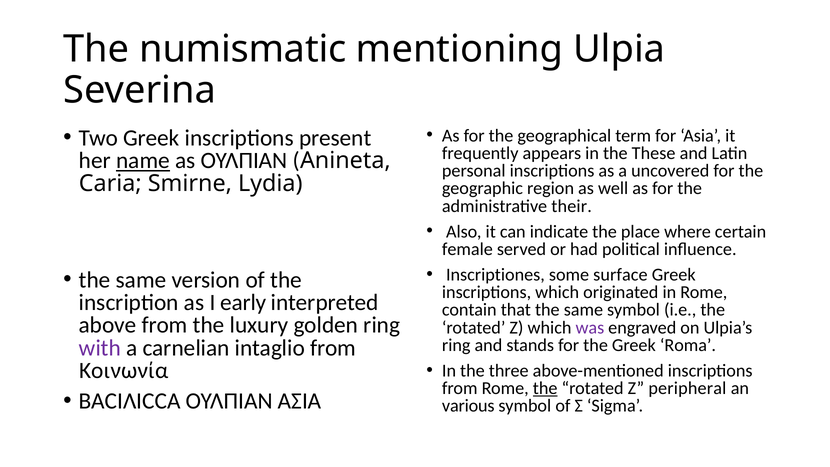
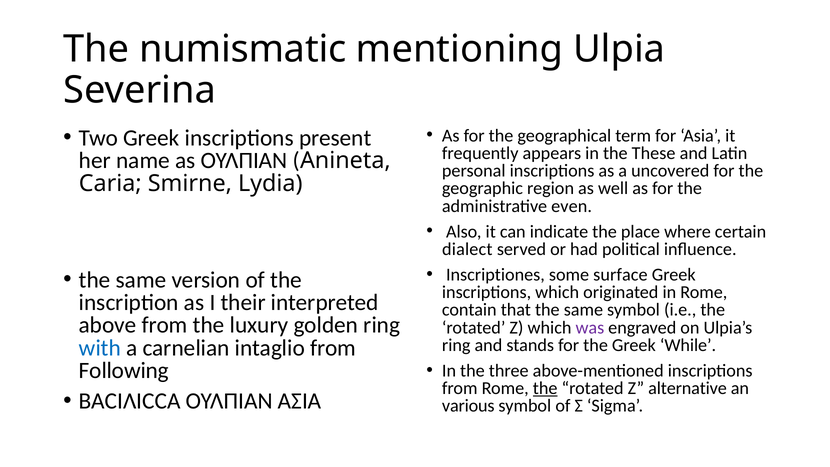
name underline: present -> none (143, 161)
their: their -> even (572, 206)
female: female -> dialect (467, 249)
early: early -> their (243, 302)
Roma: Roma -> While (688, 345)
with colour: purple -> blue (100, 348)
Κοινωνία: Κοινωνία -> Following (124, 371)
peripheral: peripheral -> alternative (688, 388)
